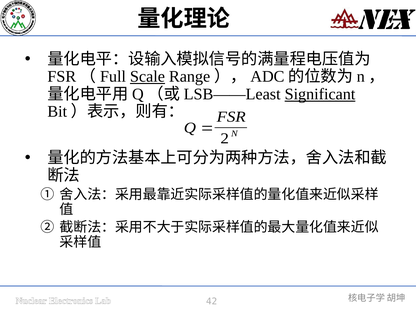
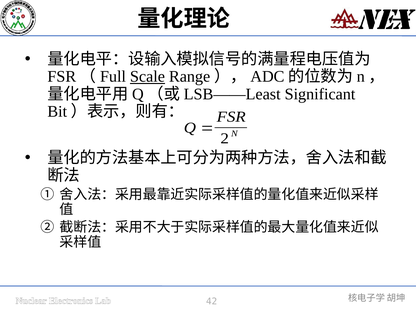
Significant underline: present -> none (320, 94)
